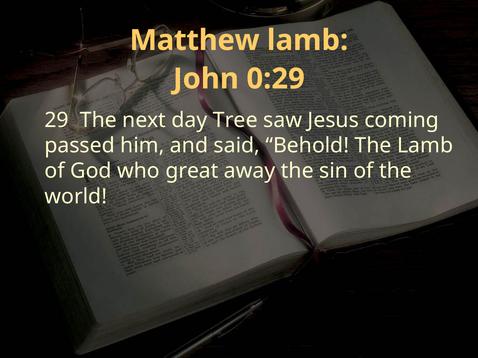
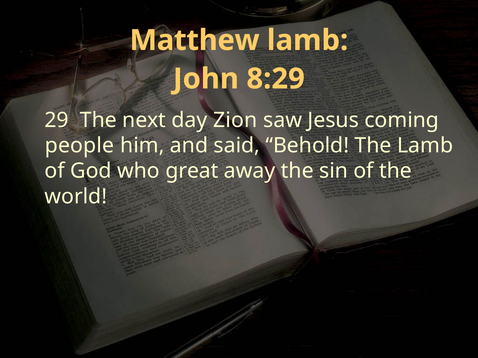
0:29: 0:29 -> 8:29 (276, 79)
Tree: Tree -> Zion (235, 120)
passed: passed -> people (80, 146)
